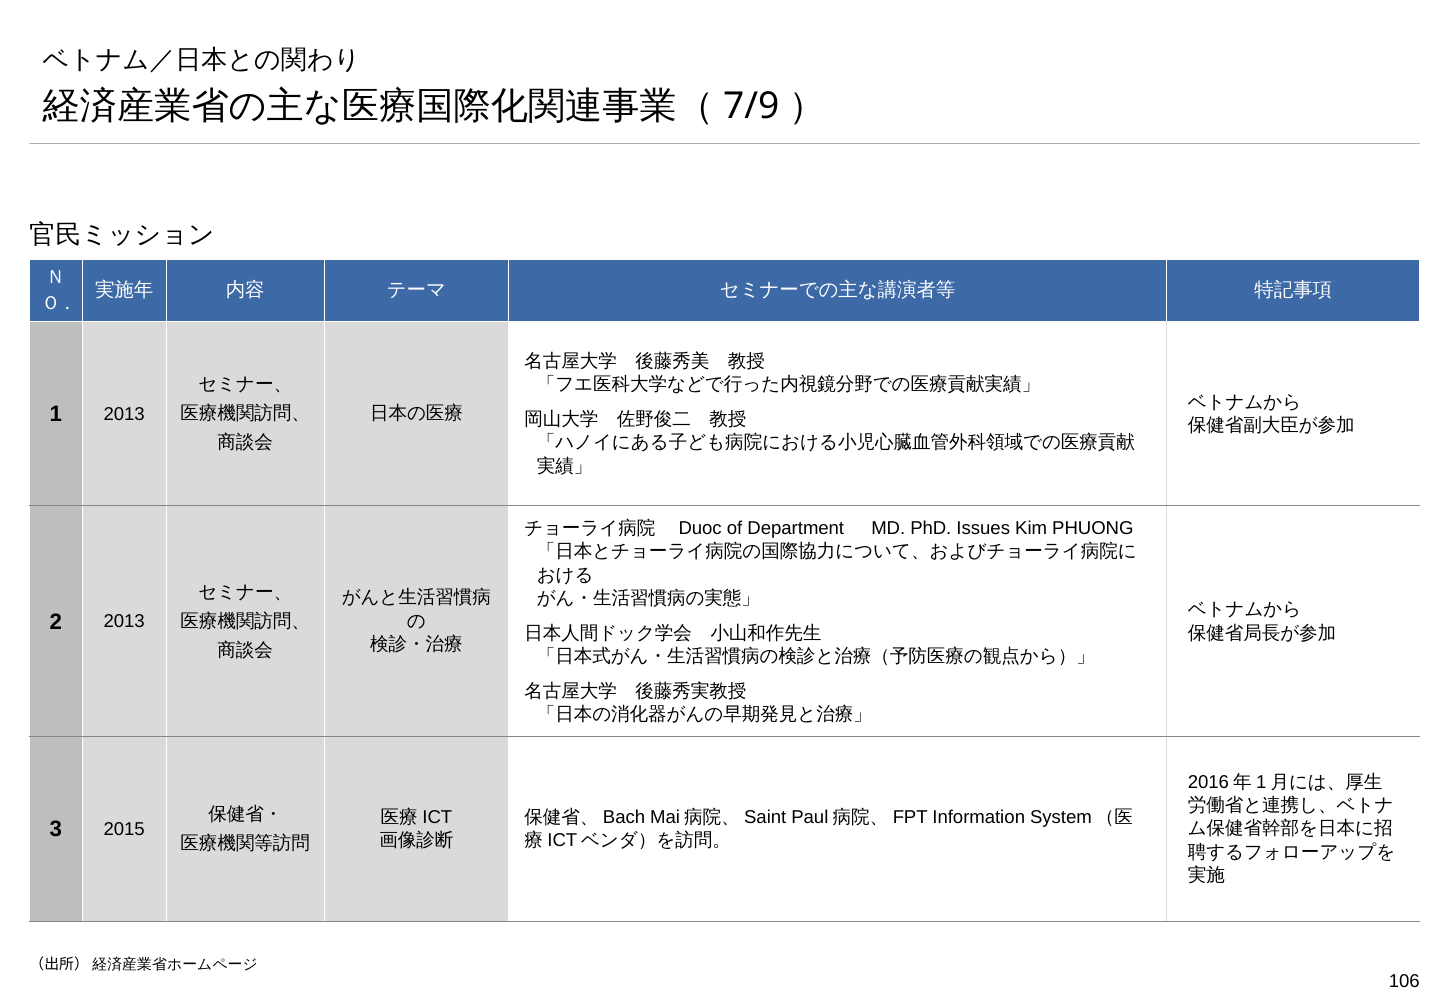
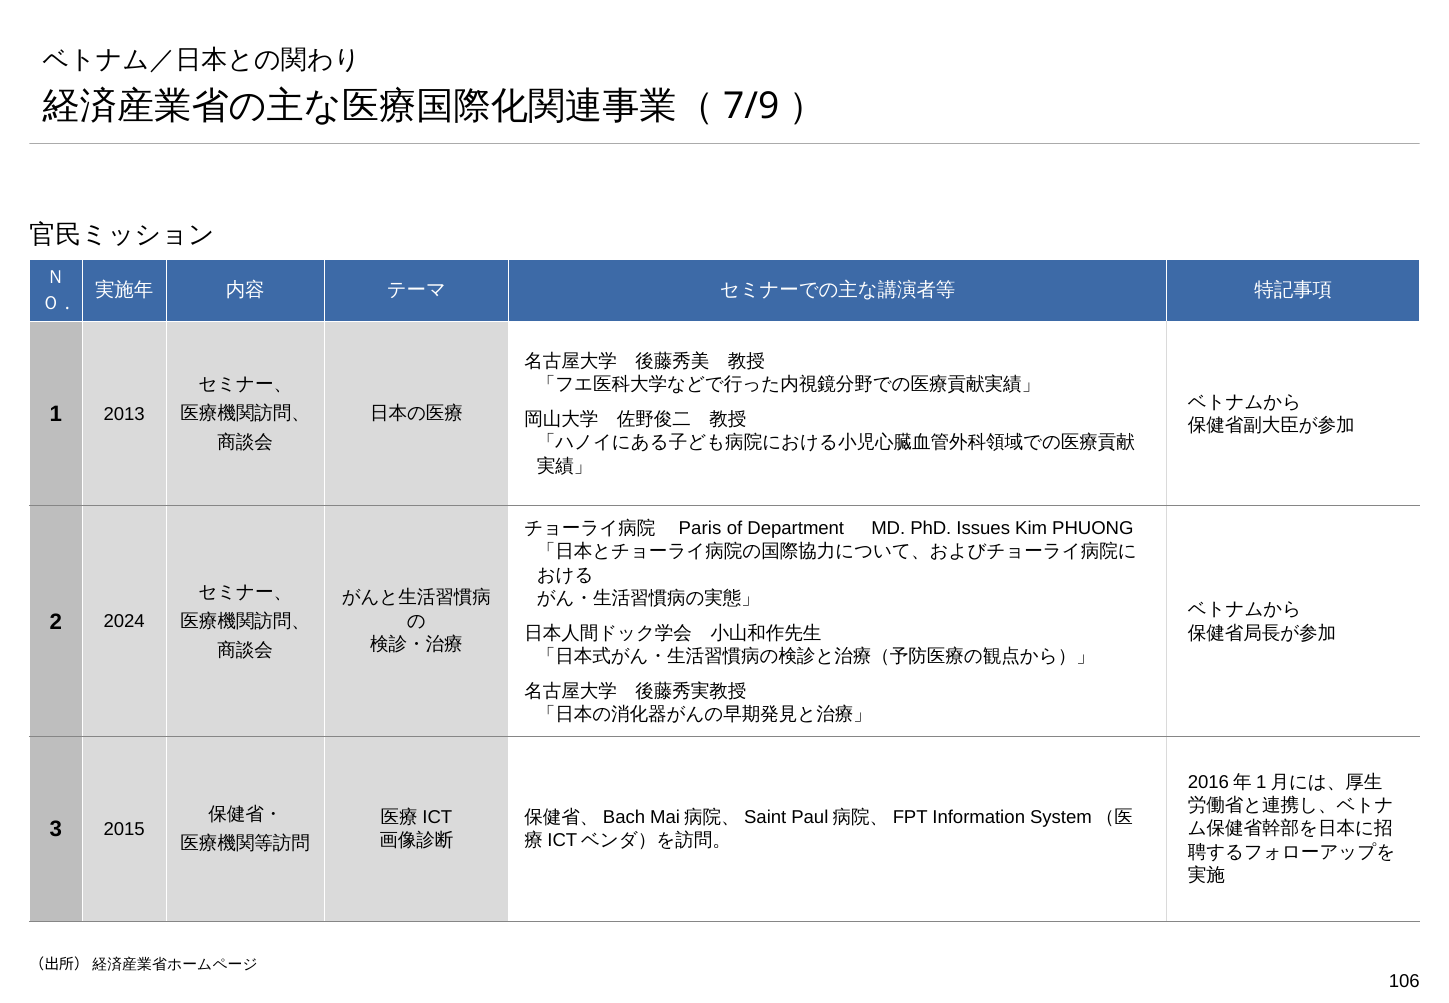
Duoc: Duoc -> Paris (700, 528)
2 2013: 2013 -> 2024 (124, 622)
